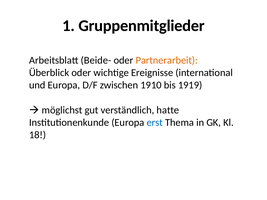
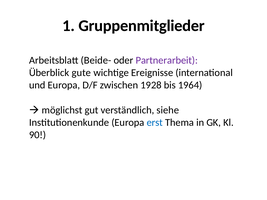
Partnerarbeit colour: orange -> purple (167, 60)
Überblick oder: oder -> gute (81, 73)
1910: 1910 -> 1928 (151, 85)
1919: 1919 -> 1964 (190, 85)
hatte: hatte -> siehe (168, 110)
18: 18 -> 90 (38, 135)
